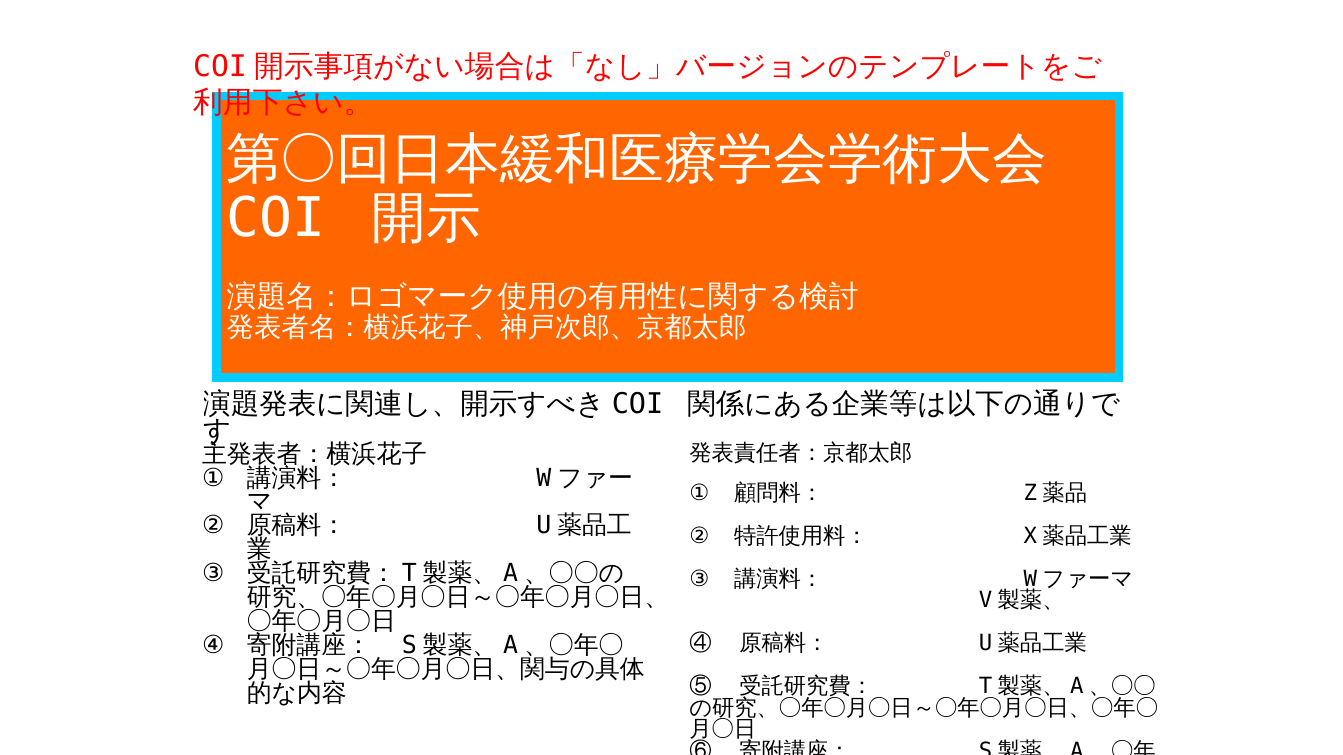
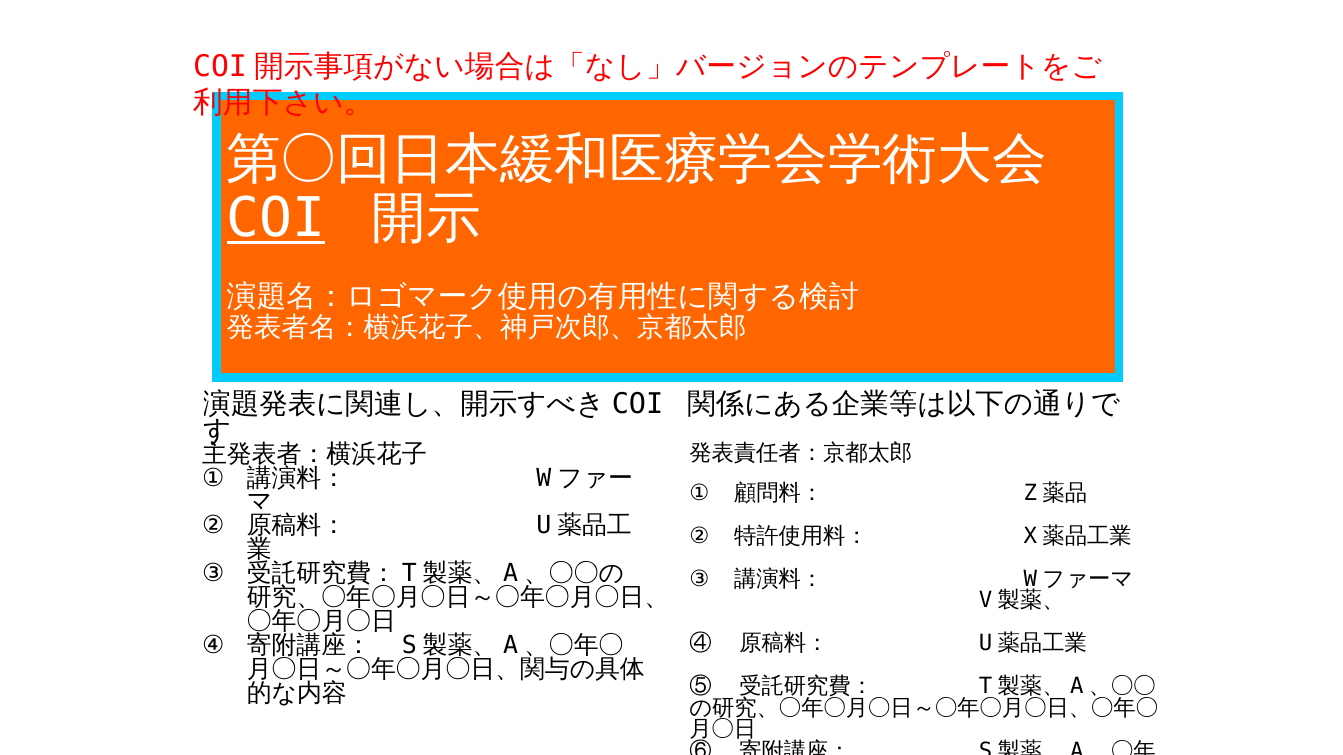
COI underline: none -> present (276, 219)
